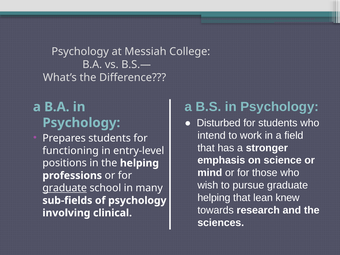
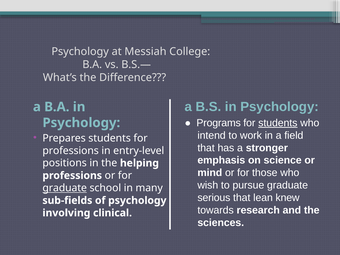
Disturbed: Disturbed -> Programs (219, 123)
students underline: none -> present (278, 123)
functioning: functioning -> professions (71, 151)
helping: helping -> serious (214, 198)
